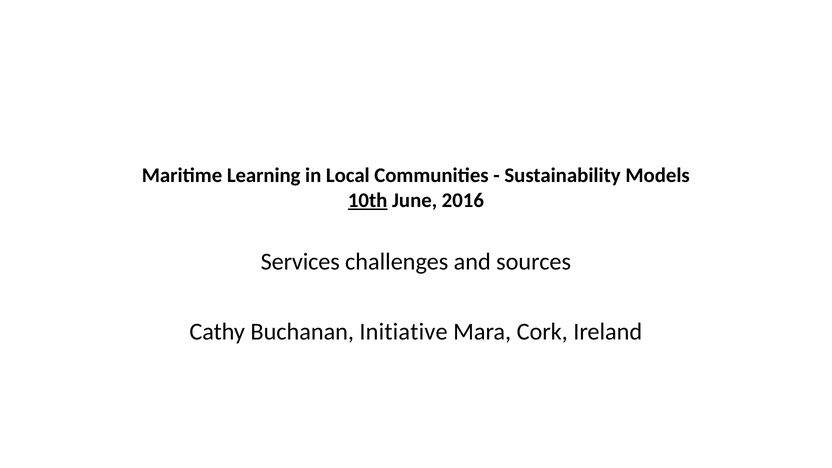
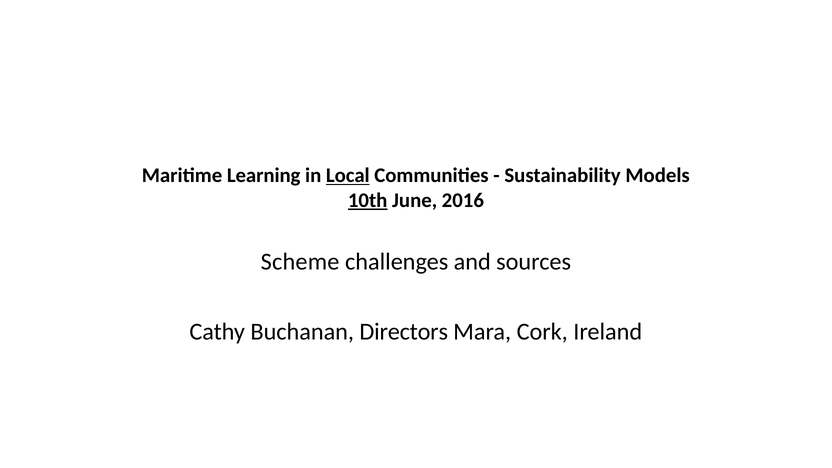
Local underline: none -> present (348, 175)
Services: Services -> Scheme (300, 262)
Initiative: Initiative -> Directors (404, 332)
